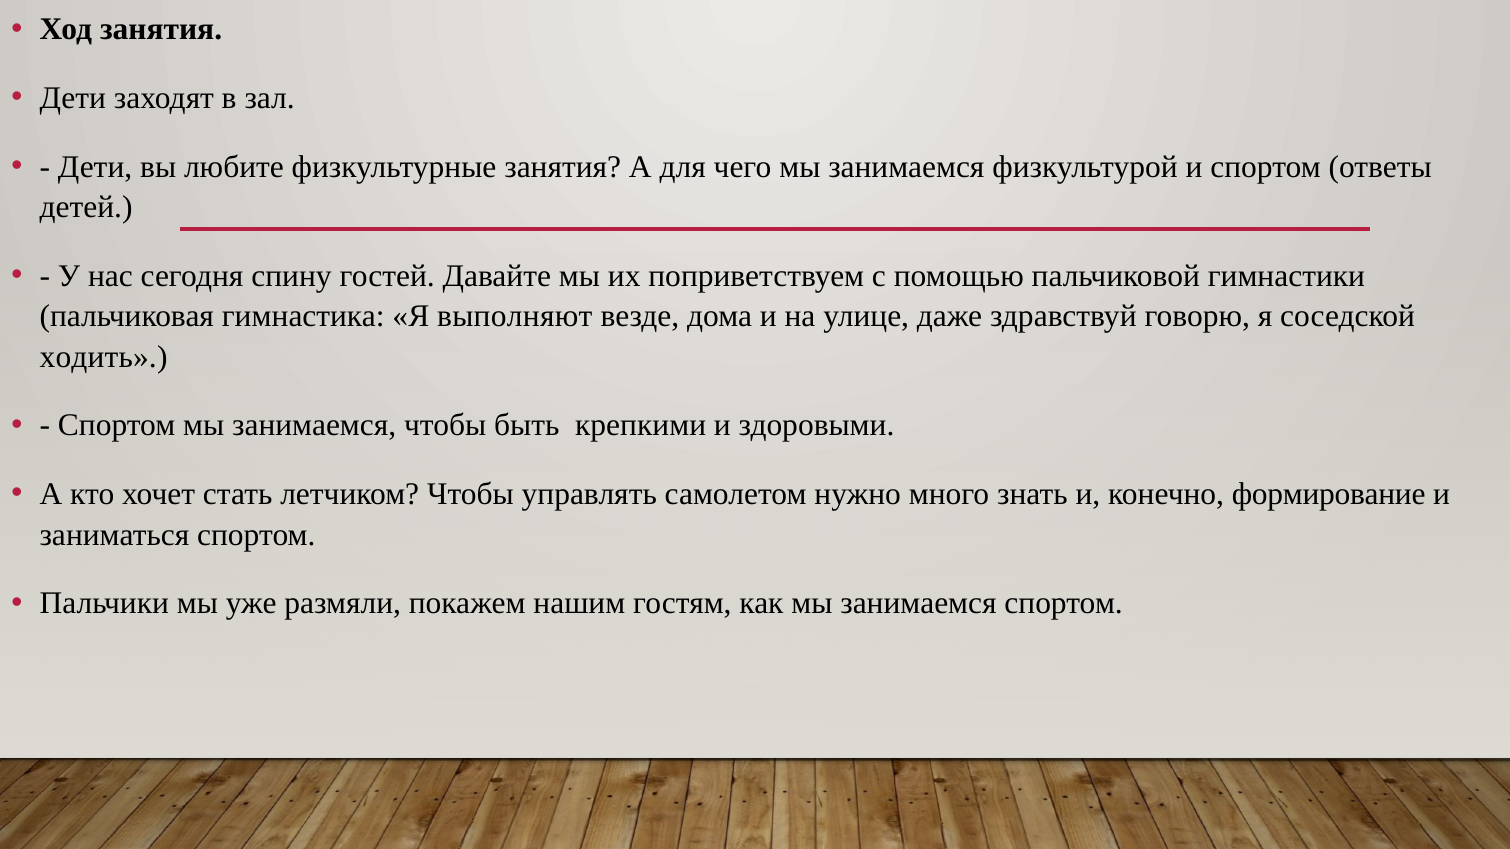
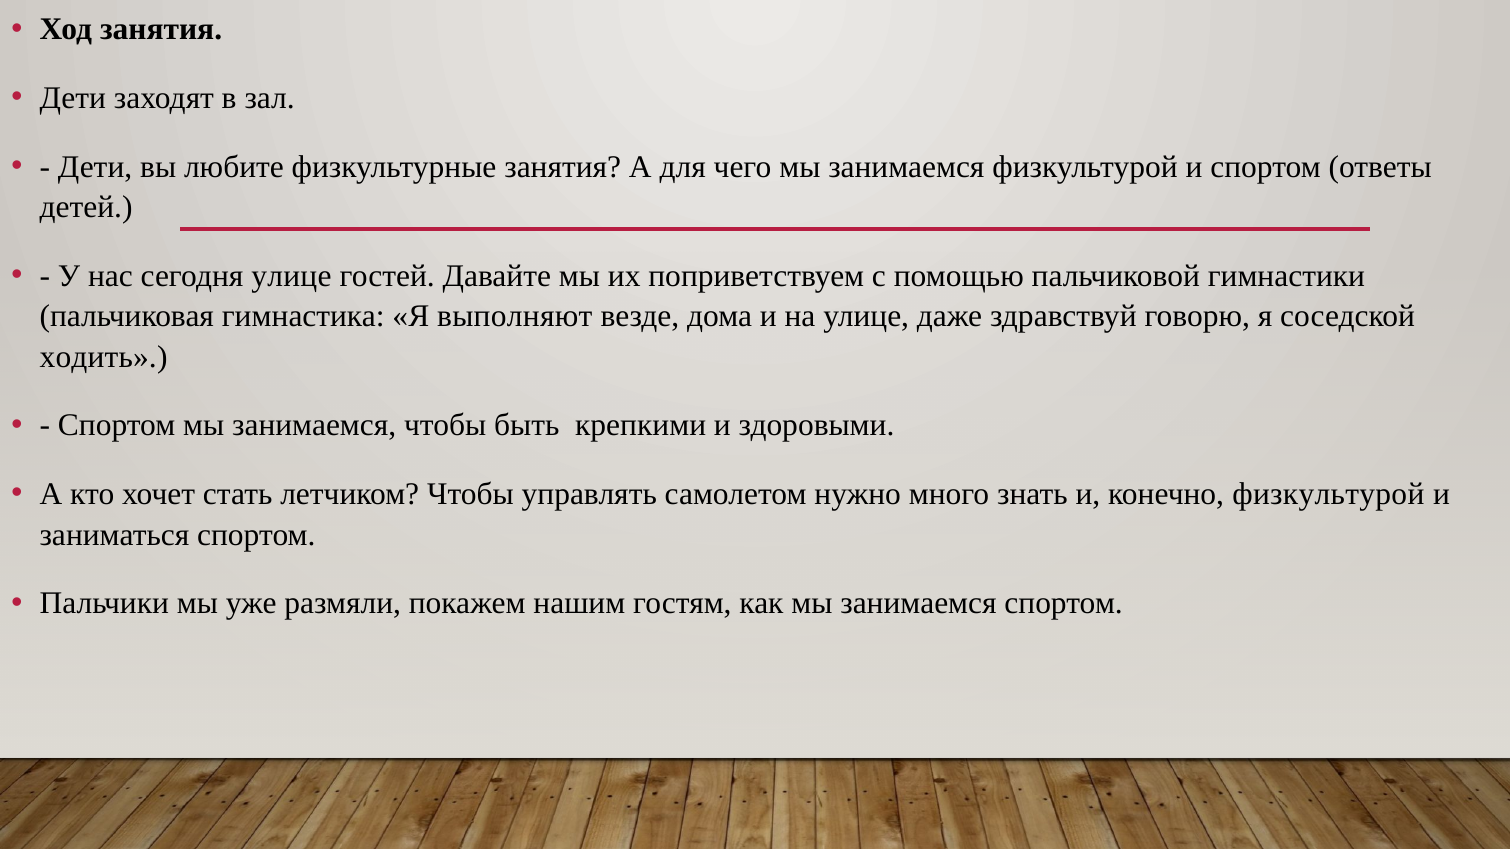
сегодня спину: спину -> улице (291, 276)
конечно формирование: формирование -> физкультурой (1328, 495)
